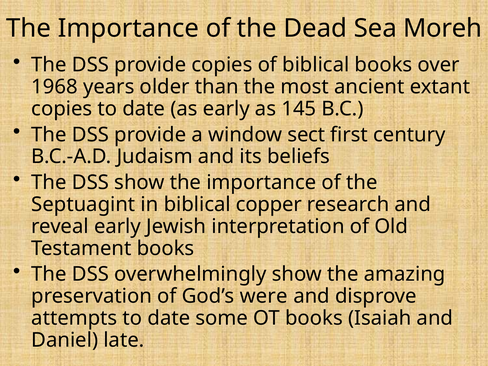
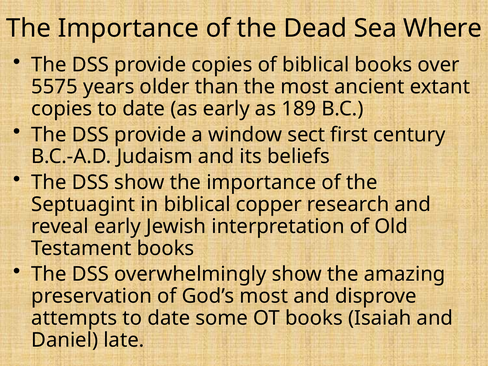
Moreh: Moreh -> Where (443, 28)
1968: 1968 -> 5575 (55, 87)
145: 145 -> 189 (299, 109)
God’s were: were -> most (264, 296)
